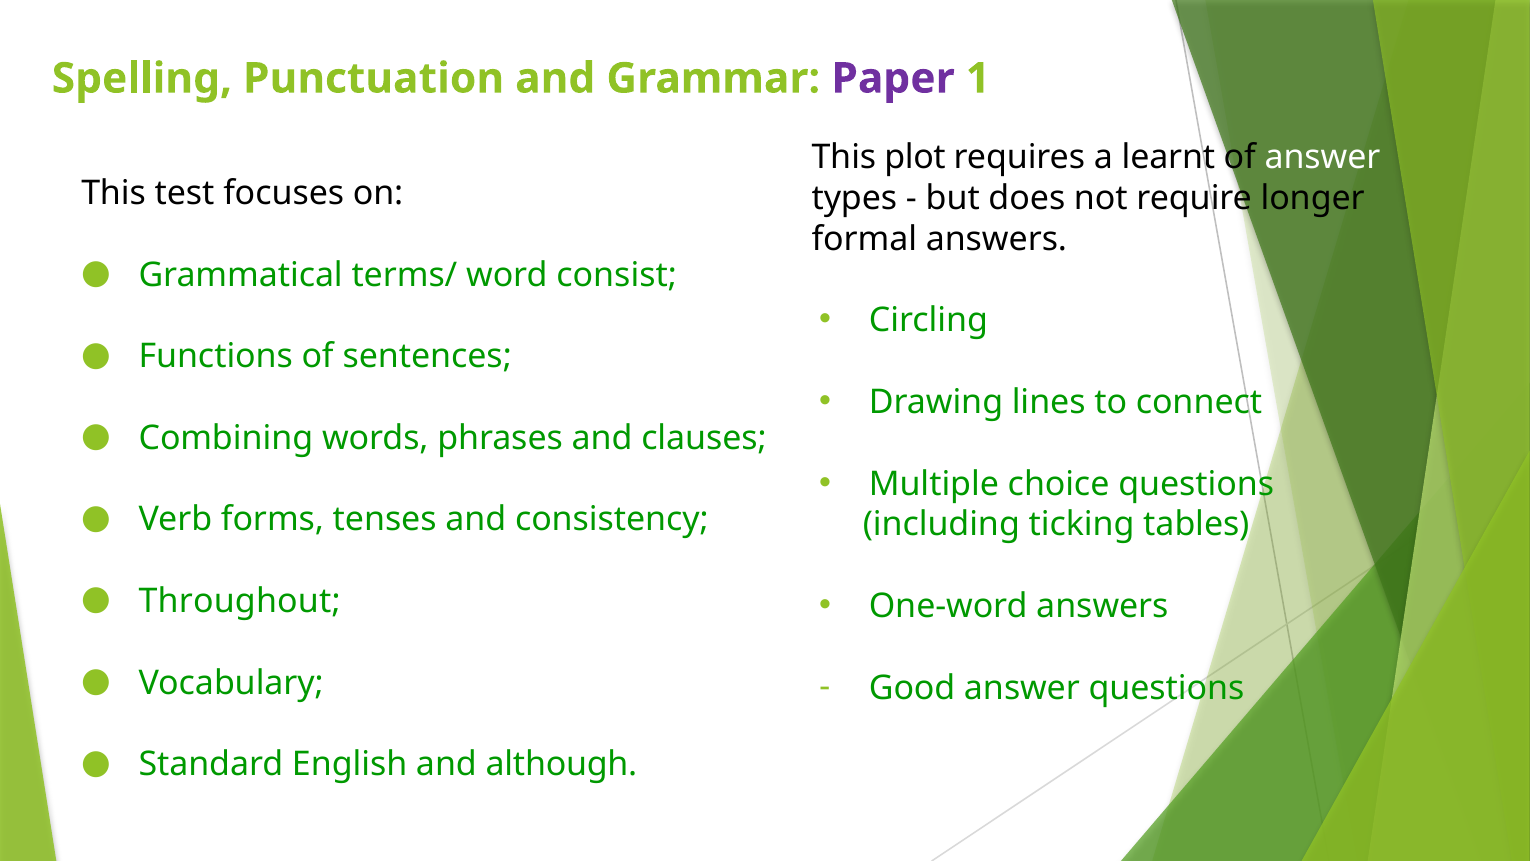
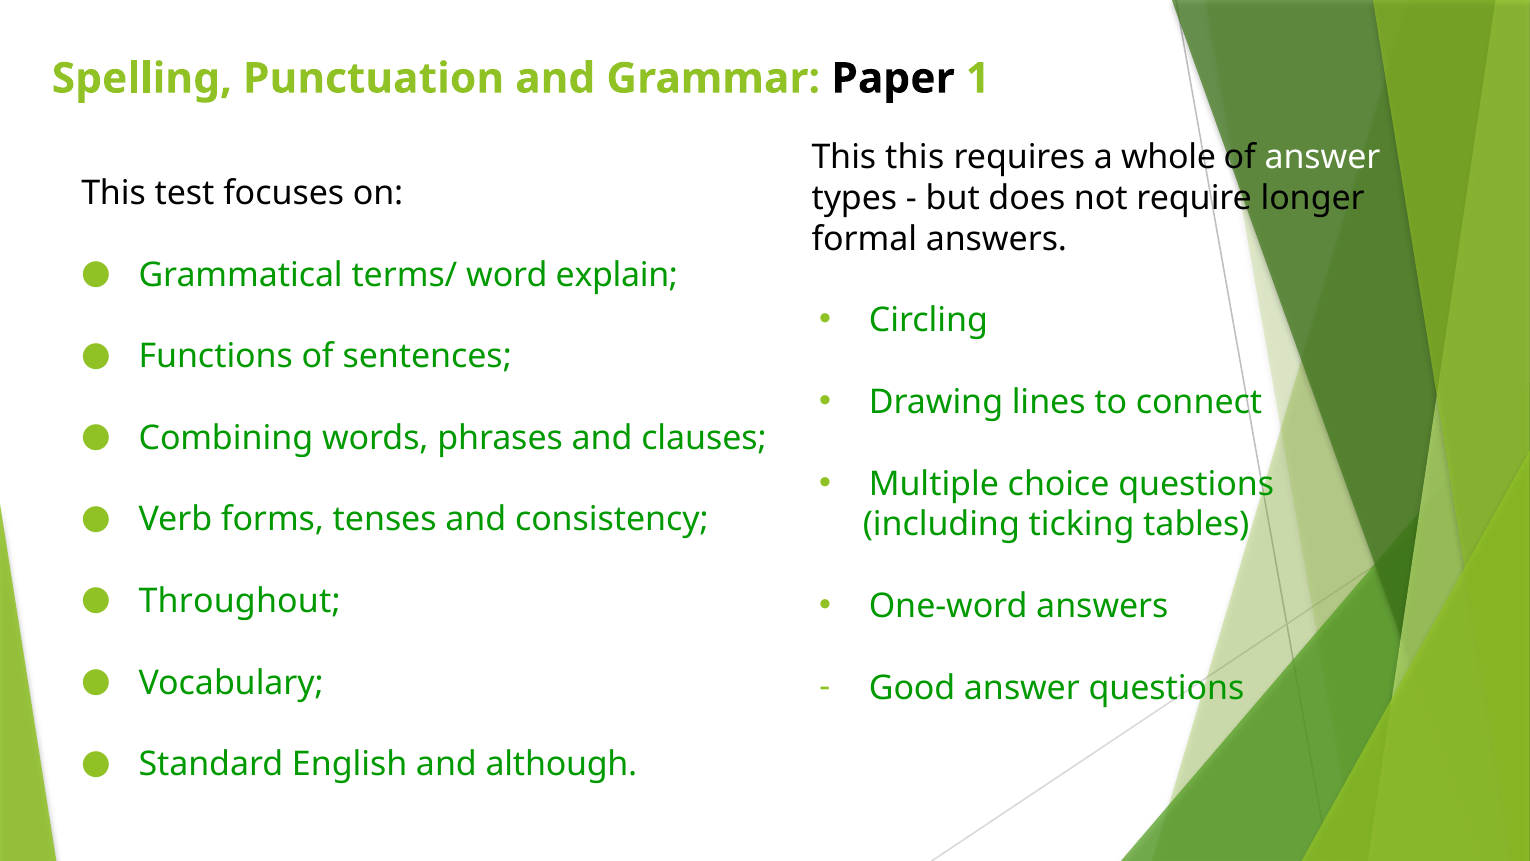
Paper colour: purple -> black (893, 78)
This plot: plot -> this (915, 157)
learnt: learnt -> whole (1169, 157)
consist: consist -> explain (617, 275)
